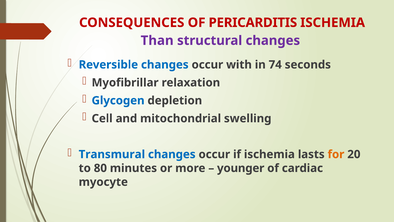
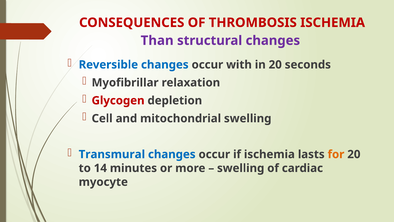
PERICARDITIS: PERICARDITIS -> THROMBOSIS (253, 23)
in 74: 74 -> 20 (275, 65)
Glycogen colour: blue -> red (118, 100)
80: 80 -> 14 (100, 168)
younger: younger -> swelling (241, 168)
